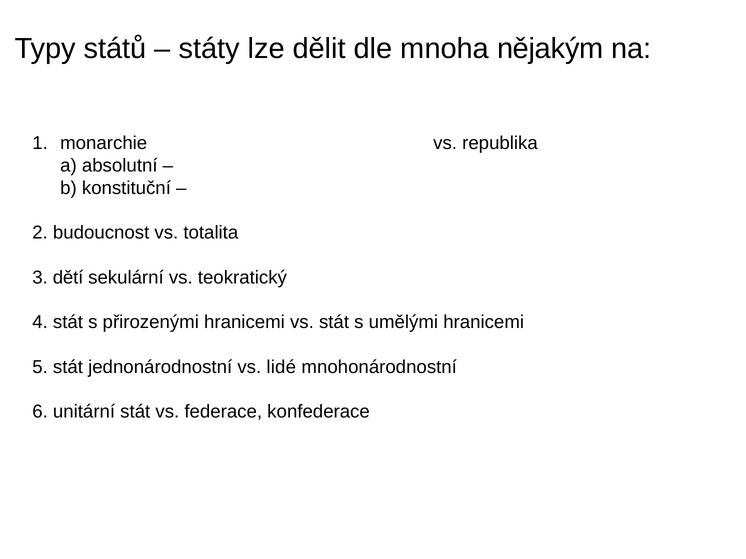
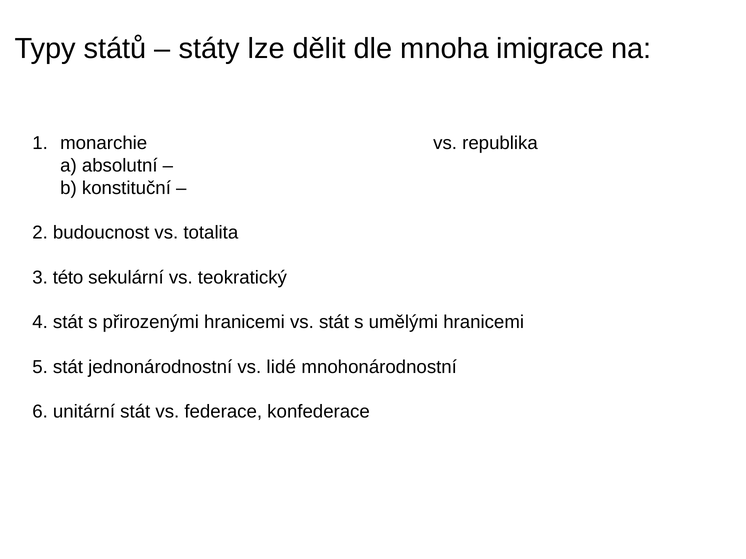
nějakým: nějakým -> imigrace (550, 49)
dětí: dětí -> této (68, 278)
